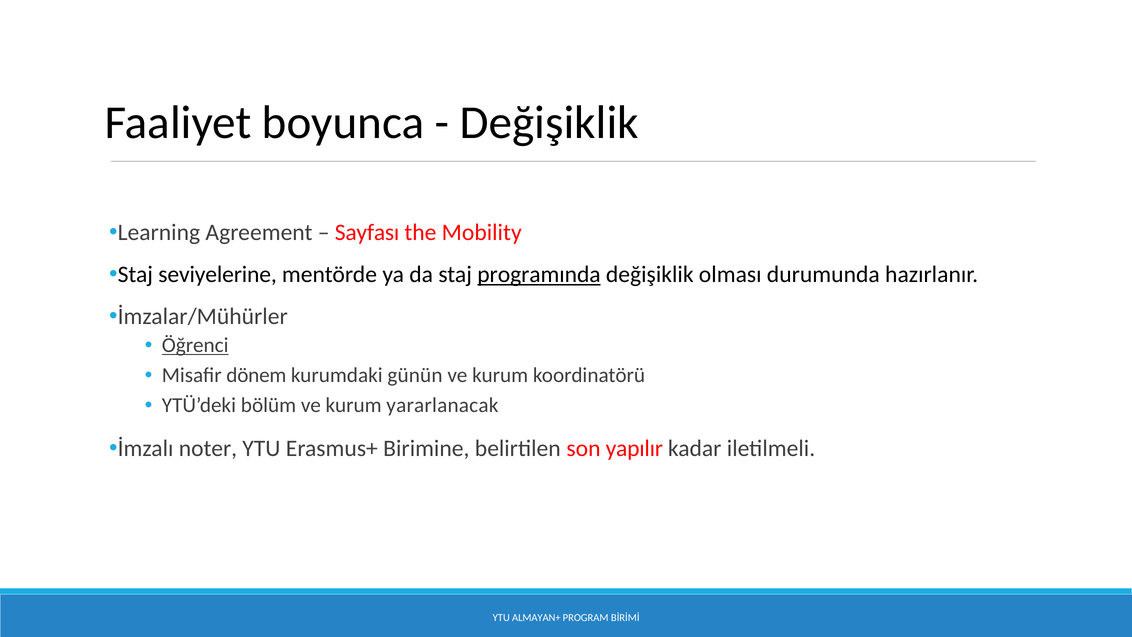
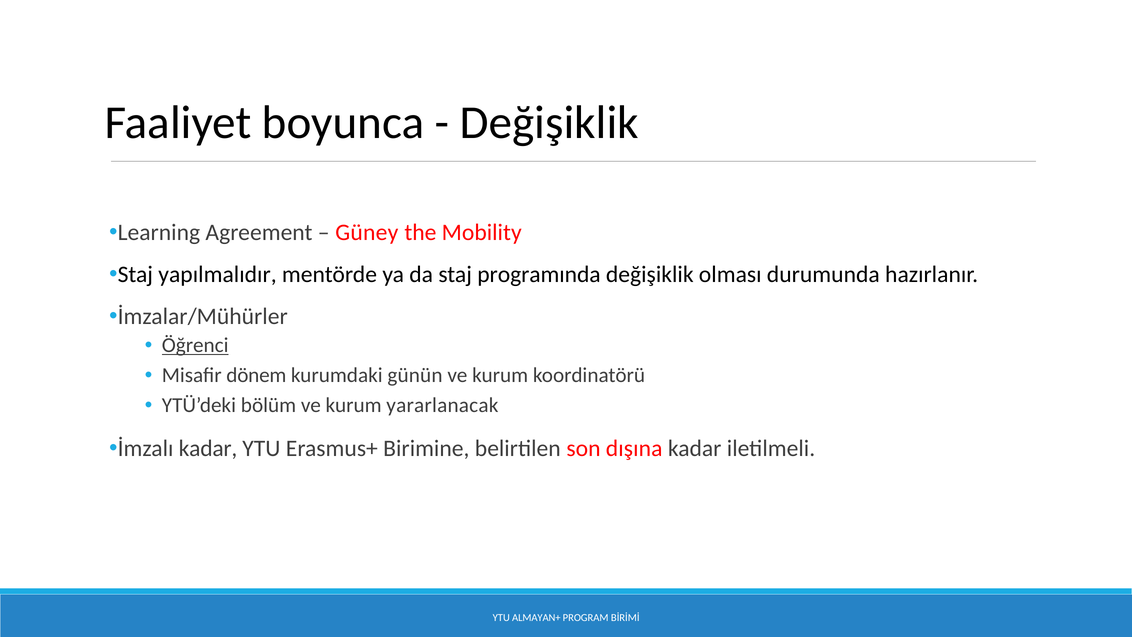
Sayfası: Sayfası -> Güney (367, 232)
seviyelerine: seviyelerine -> yapılmalıdır (217, 274)
programında underline: present -> none (539, 274)
İmzalı noter: noter -> kadar (208, 448)
yapılır: yapılır -> dışına (634, 448)
